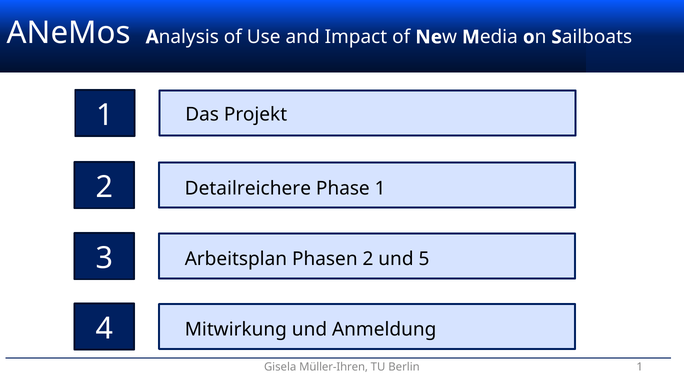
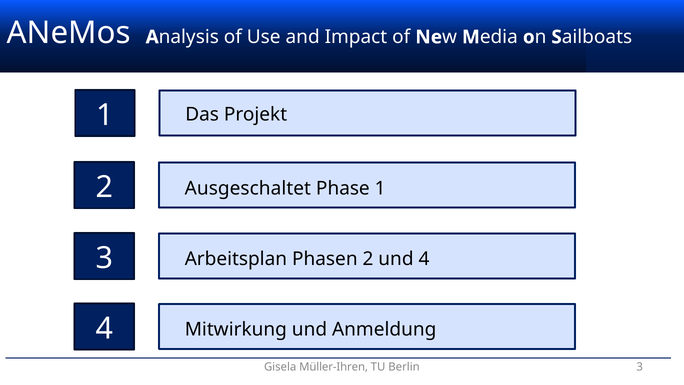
Detailreichere: Detailreichere -> Ausgeschaltet (248, 189)
und 5: 5 -> 4 (424, 259)
Berlin 1: 1 -> 3 (640, 367)
